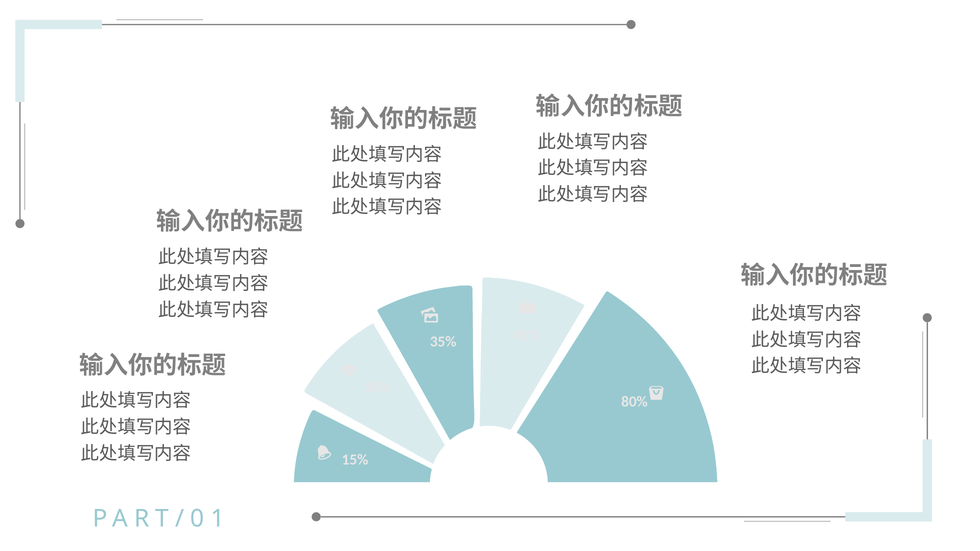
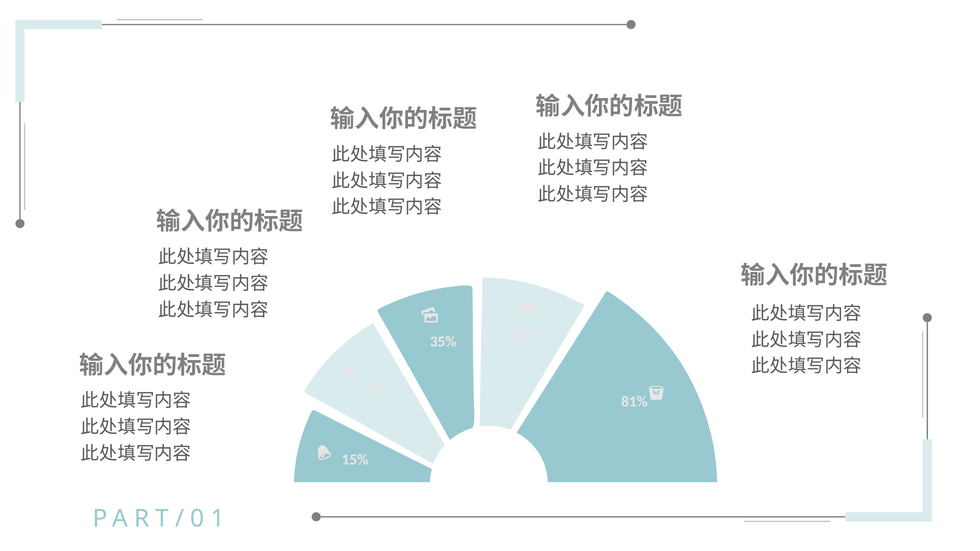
80%: 80% -> 81% (634, 402)
